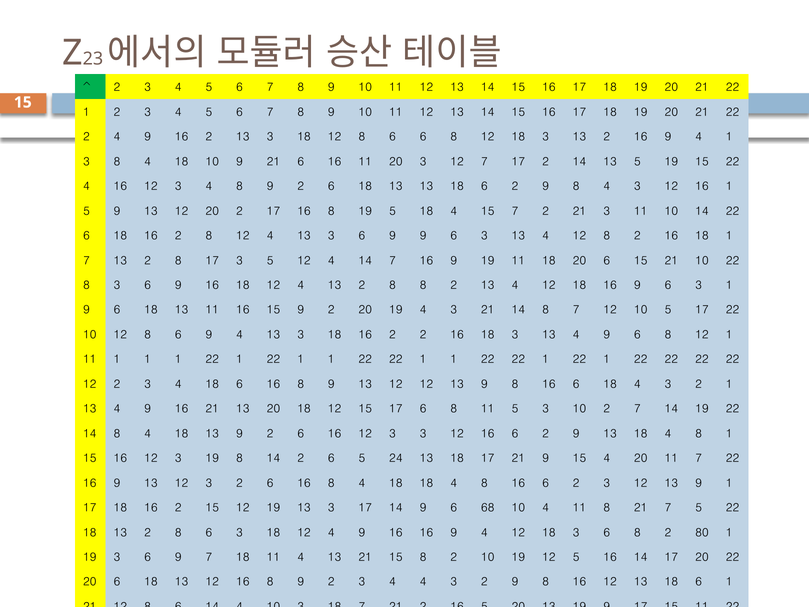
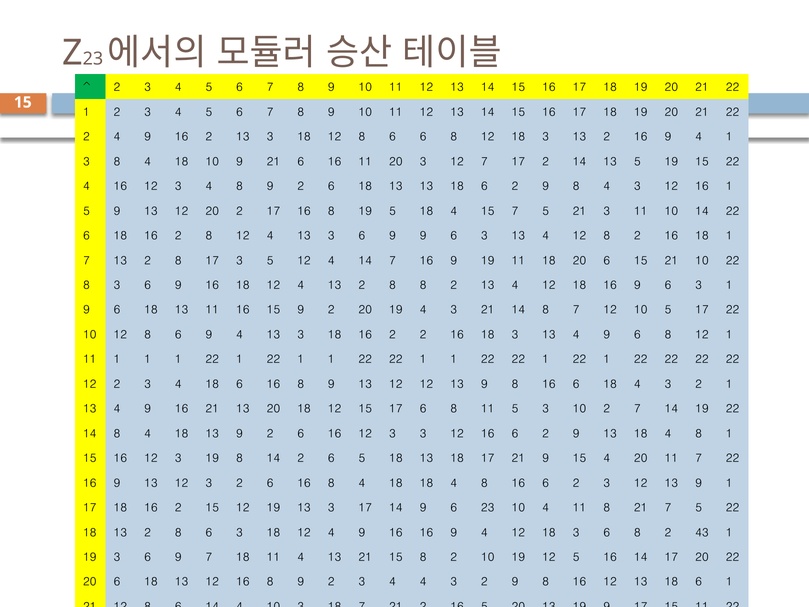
15 7 2: 2 -> 5 (546, 211)
6 5 24: 24 -> 18 (396, 458)
6 68: 68 -> 23 (488, 508)
80: 80 -> 43 (702, 532)
